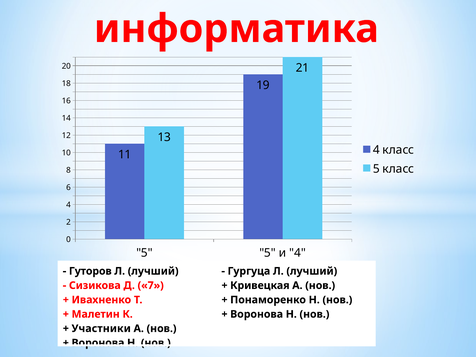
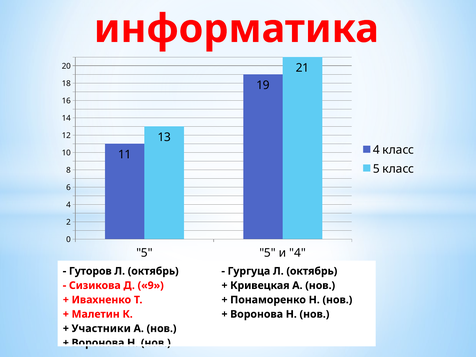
лучший: лучший -> октябрь (153, 271)
Гургуца Л лучший: лучший -> октябрь (312, 271)
7: 7 -> 9 (151, 285)
